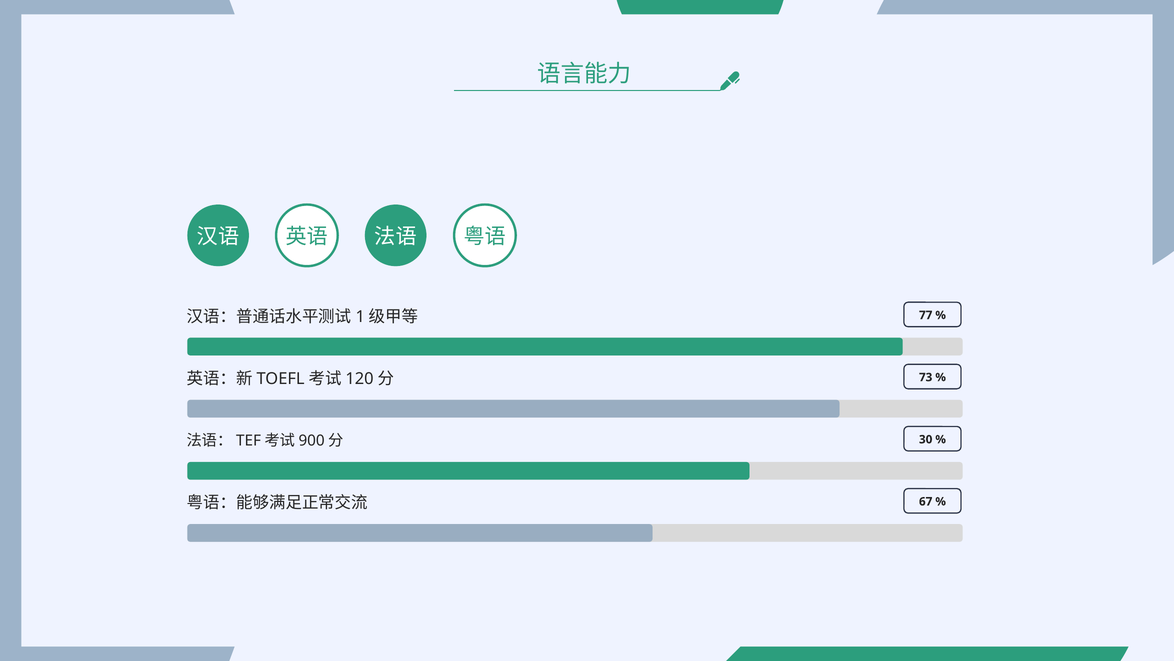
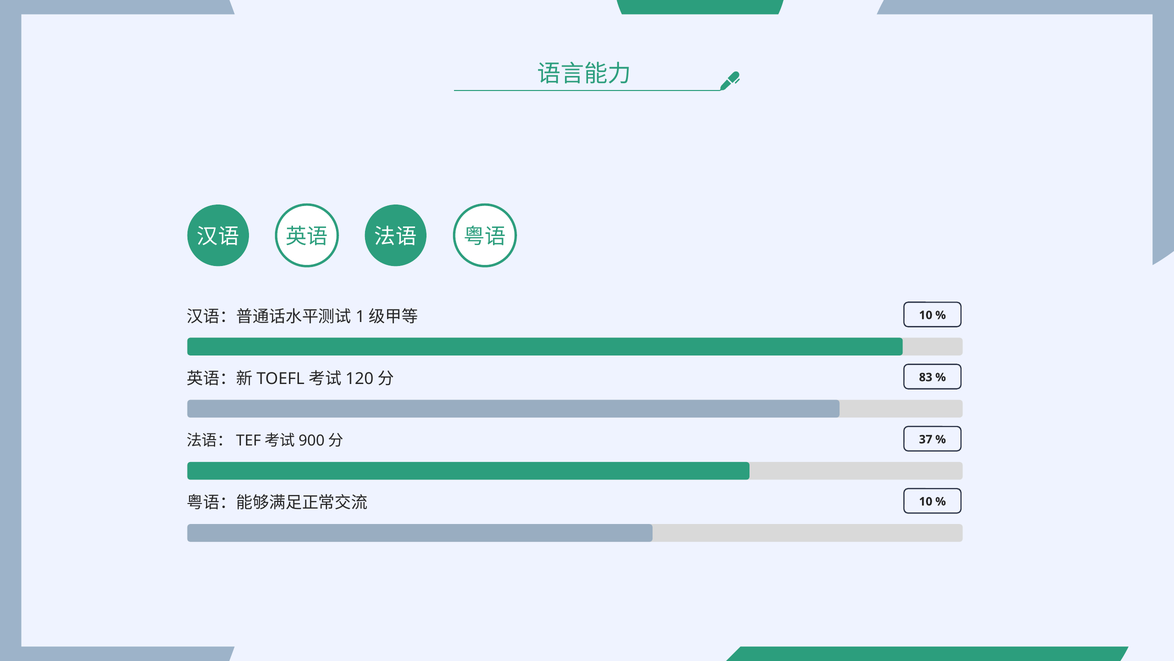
77: 77 -> 10 (926, 315)
73: 73 -> 83 (926, 377)
30: 30 -> 37 (926, 439)
67: 67 -> 10 (926, 502)
